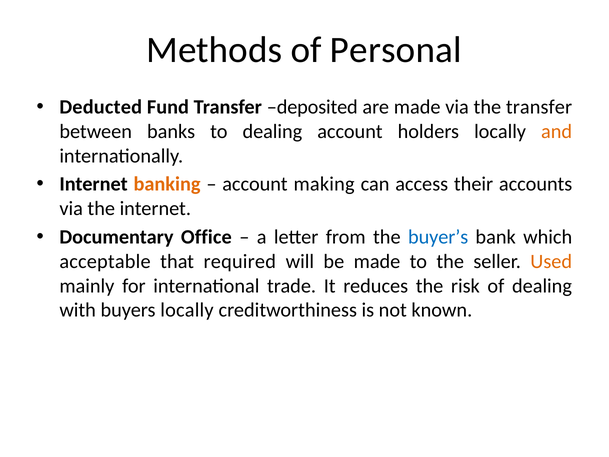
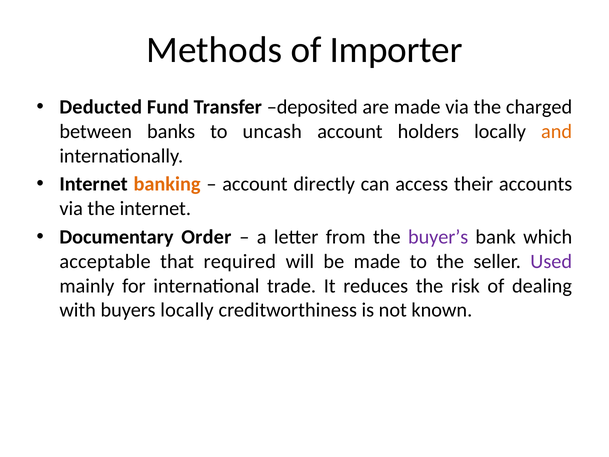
Personal: Personal -> Importer (396, 50)
the transfer: transfer -> charged (539, 107)
to dealing: dealing -> uncash (272, 131)
making: making -> directly (324, 184)
Office: Office -> Order (206, 237)
buyer’s colour: blue -> purple (438, 237)
Used colour: orange -> purple (551, 261)
